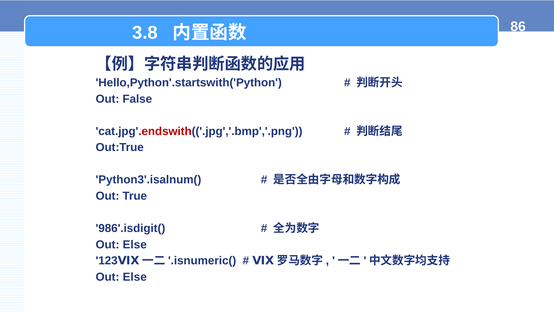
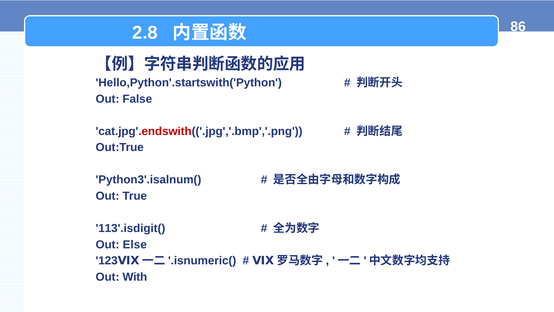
3.8: 3.8 -> 2.8 (145, 33)
986'.isdigit(: 986'.isdigit( -> 113'.isdigit( (130, 228)
Else: Else -> With (135, 277)
